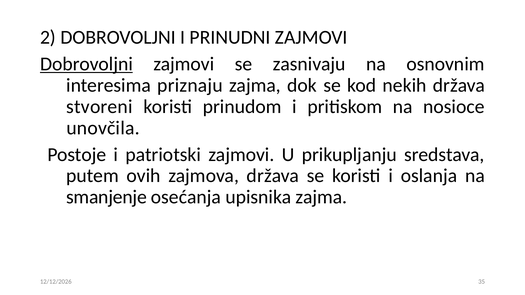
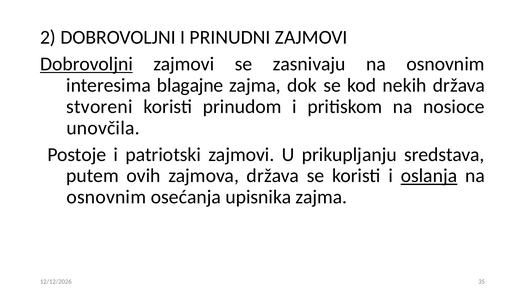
priznaju: priznaju -> blagajne (190, 85)
oslanja underline: none -> present (429, 176)
smanjenje: smanjenje -> osnovnim (106, 197)
